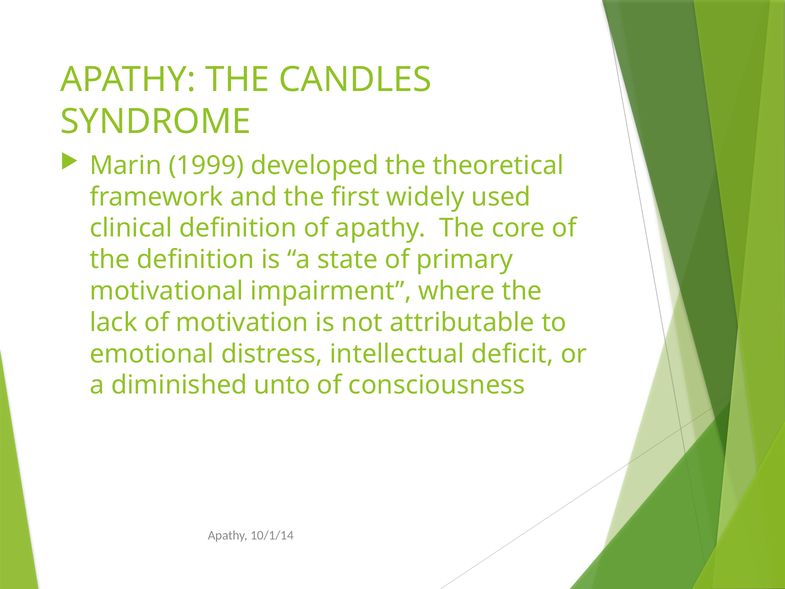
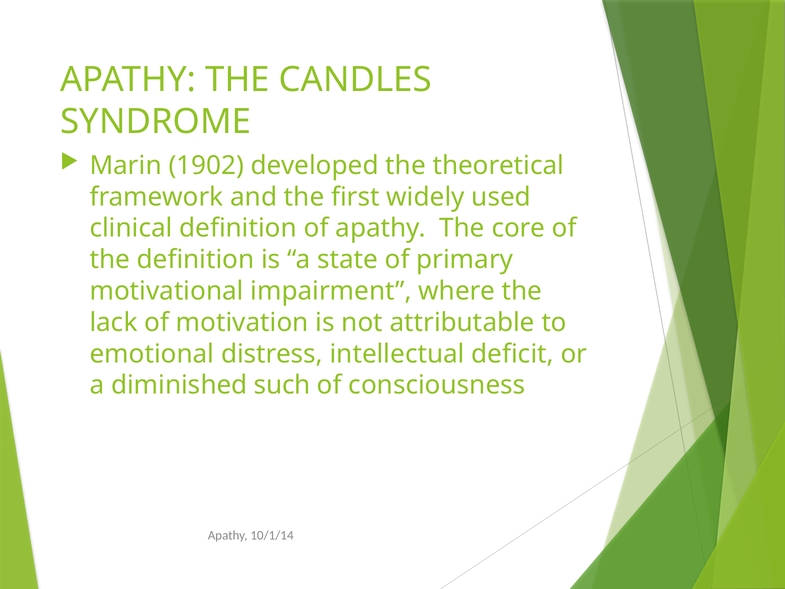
1999: 1999 -> 1902 (206, 165)
unto: unto -> such (282, 385)
